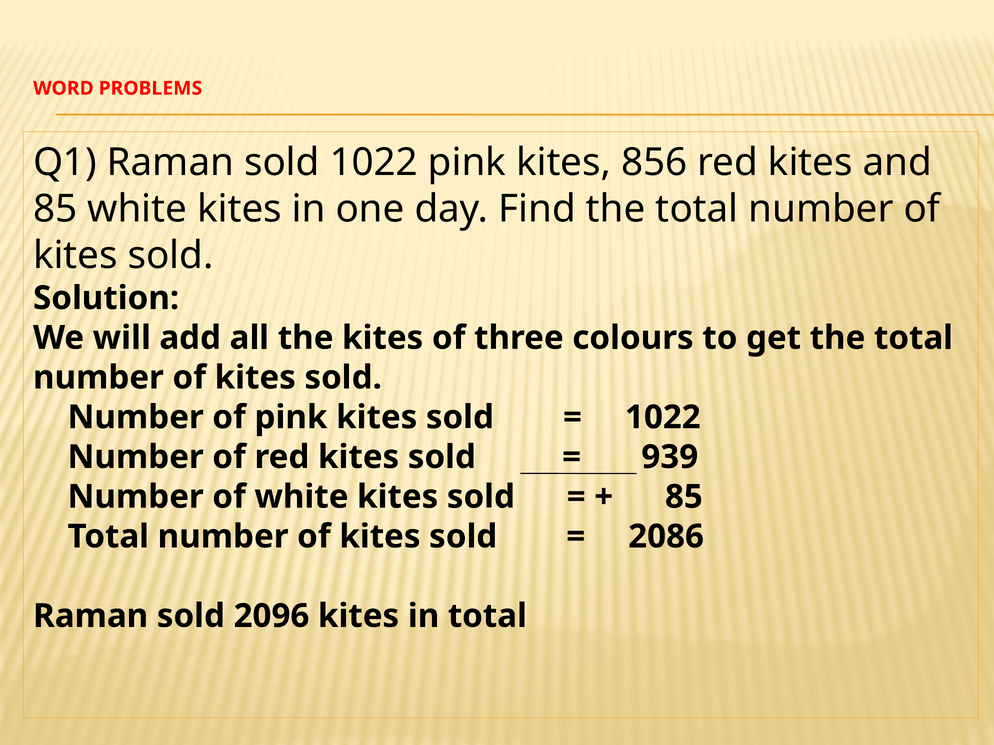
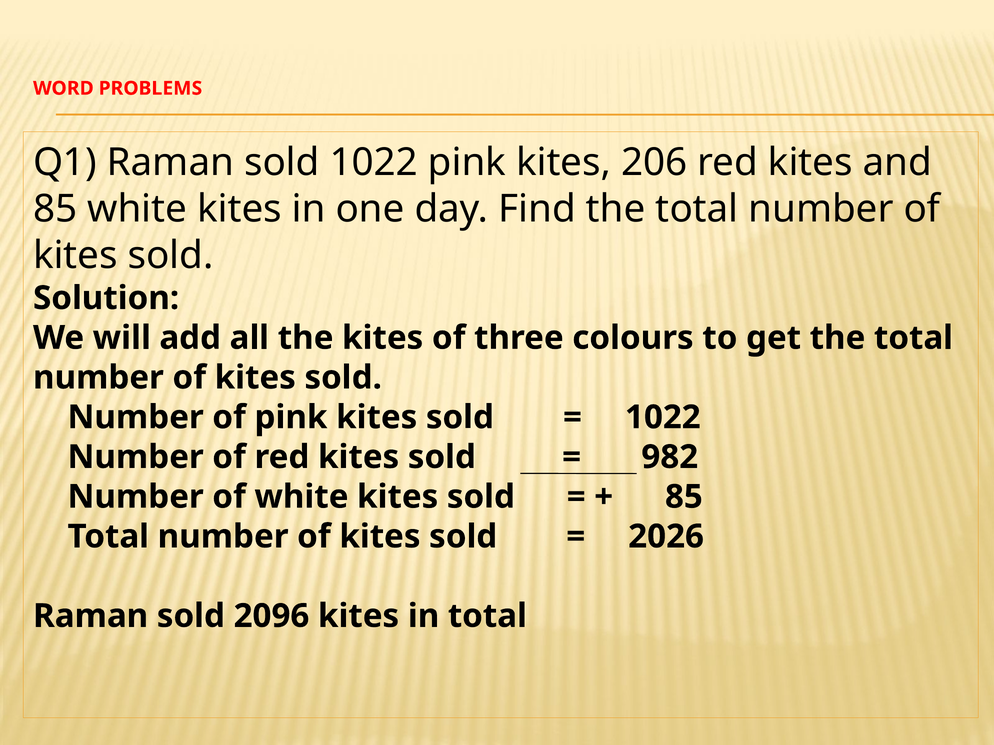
856: 856 -> 206 (654, 163)
939: 939 -> 982 (670, 457)
2086: 2086 -> 2026 (666, 537)
